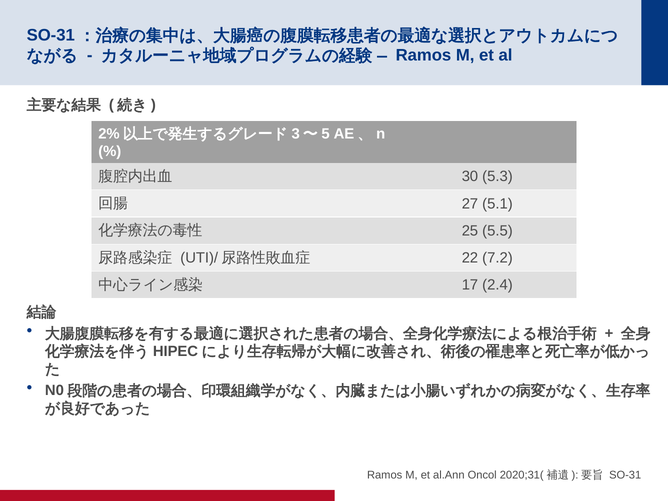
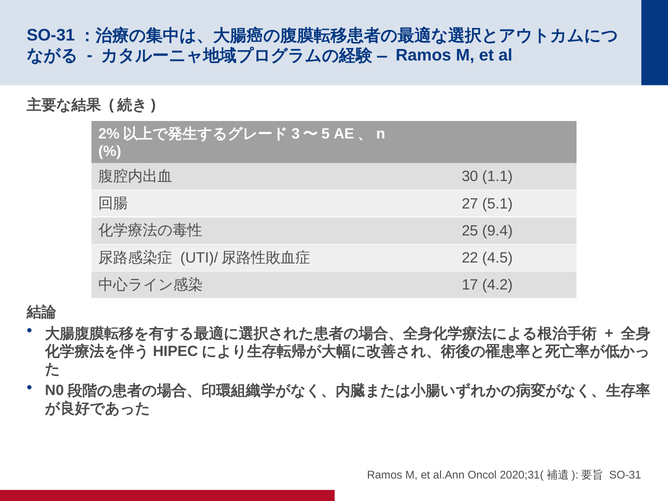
5.3: 5.3 -> 1.1 (497, 177)
5.5: 5.5 -> 9.4 (497, 231)
7.2: 7.2 -> 4.5 (497, 258)
2.4: 2.4 -> 4.2 (497, 285)
